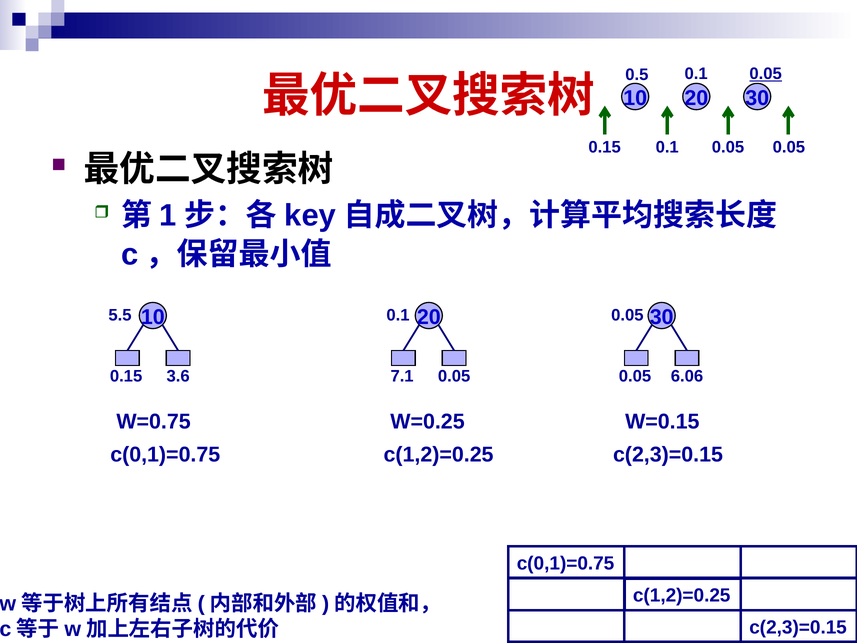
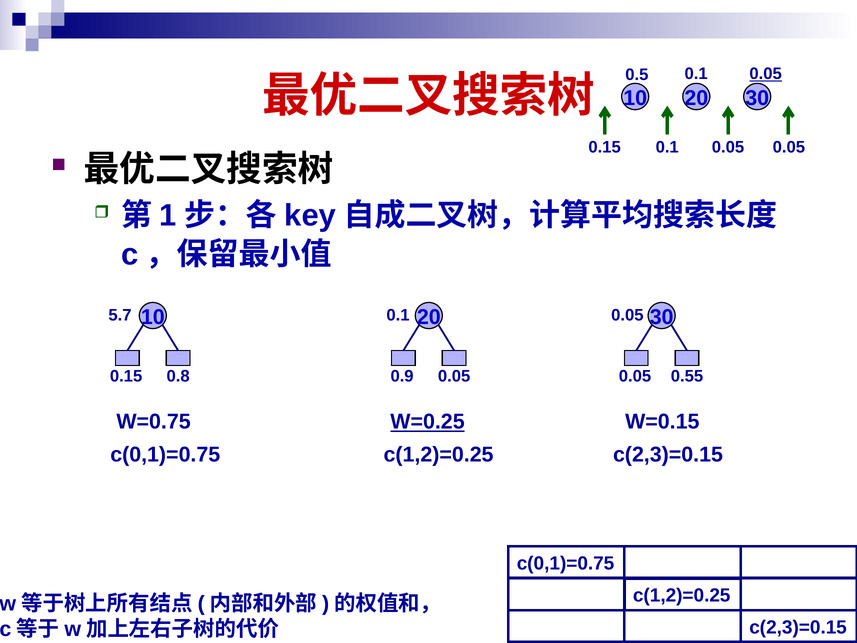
5.5: 5.5 -> 5.7 (120, 315)
3.6: 3.6 -> 0.8 (178, 376)
7.1: 7.1 -> 0.9 (402, 376)
6.06: 6.06 -> 0.55 (687, 376)
W=0.25 underline: none -> present (428, 422)
